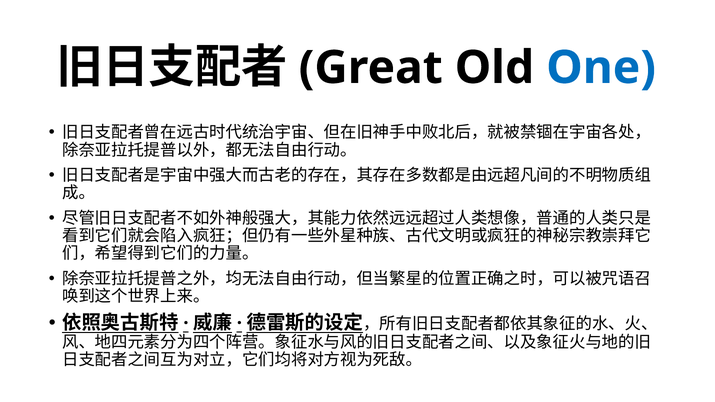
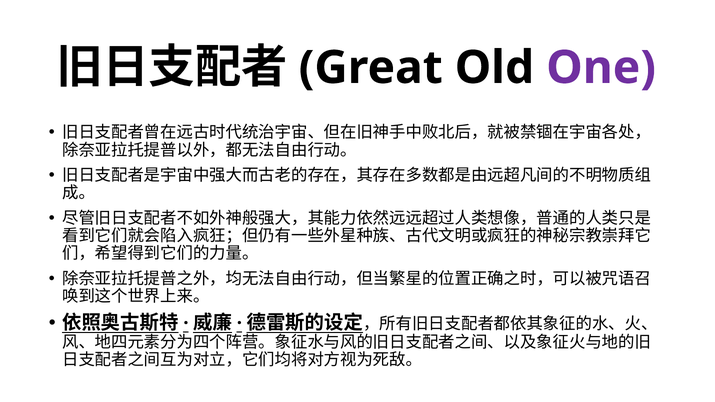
One colour: blue -> purple (601, 68)
